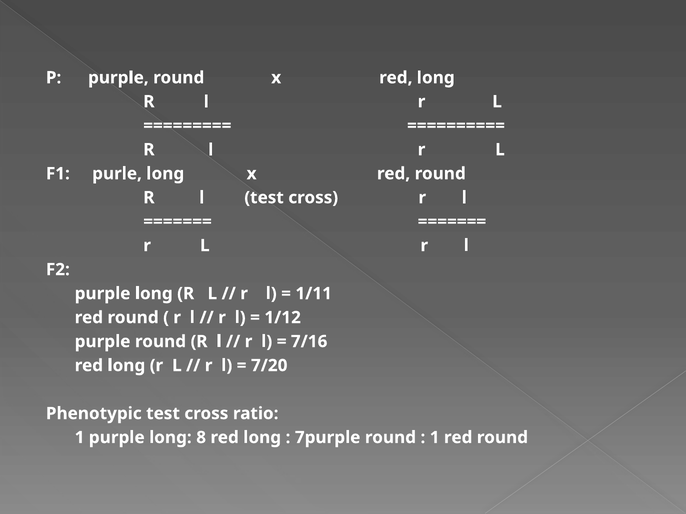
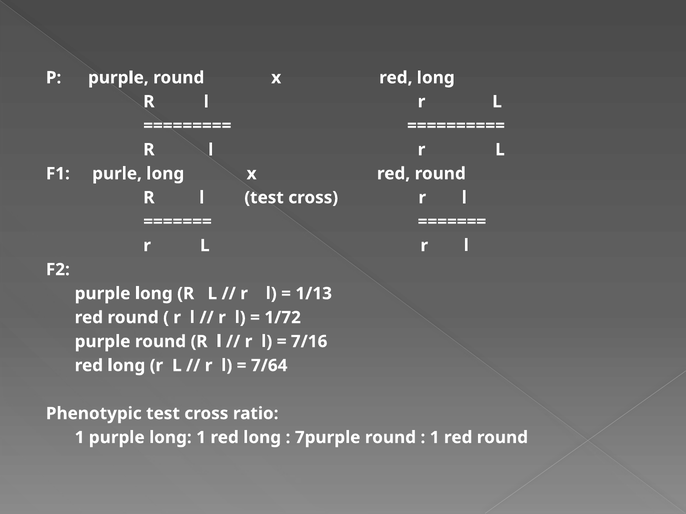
1/11: 1/11 -> 1/13 (314, 294)
1/12: 1/12 -> 1/72 (283, 318)
7/20: 7/20 -> 7/64 (269, 366)
long 8: 8 -> 1 (201, 438)
